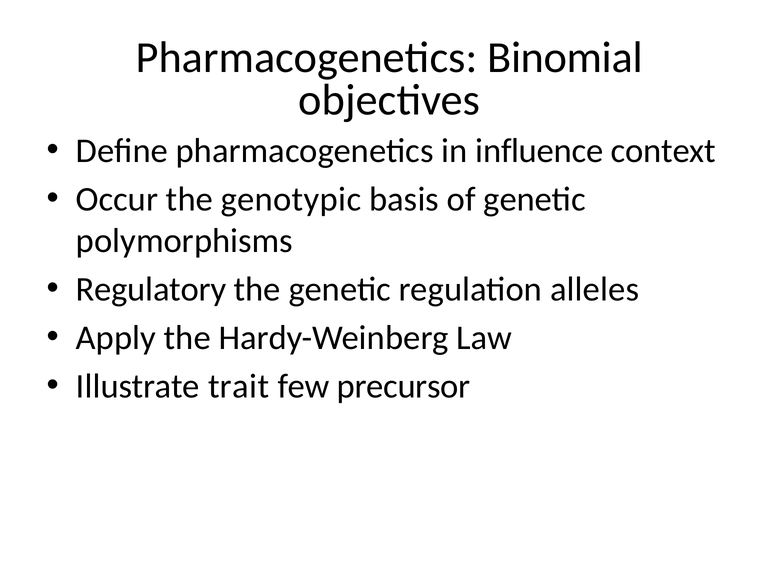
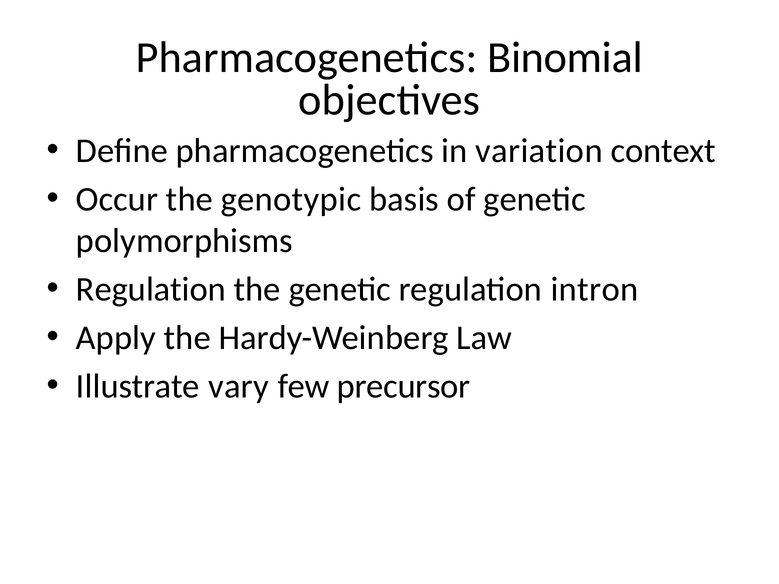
influence: influence -> variation (539, 151)
Regulatory: Regulatory -> Regulation (151, 289)
alleles: alleles -> intron (595, 289)
trait: trait -> vary (239, 386)
